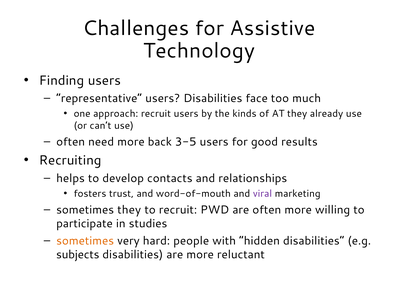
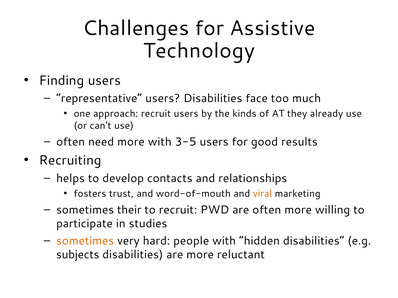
more back: back -> with (160, 142)
viral colour: purple -> orange (262, 194)
sometimes they: they -> their (129, 210)
